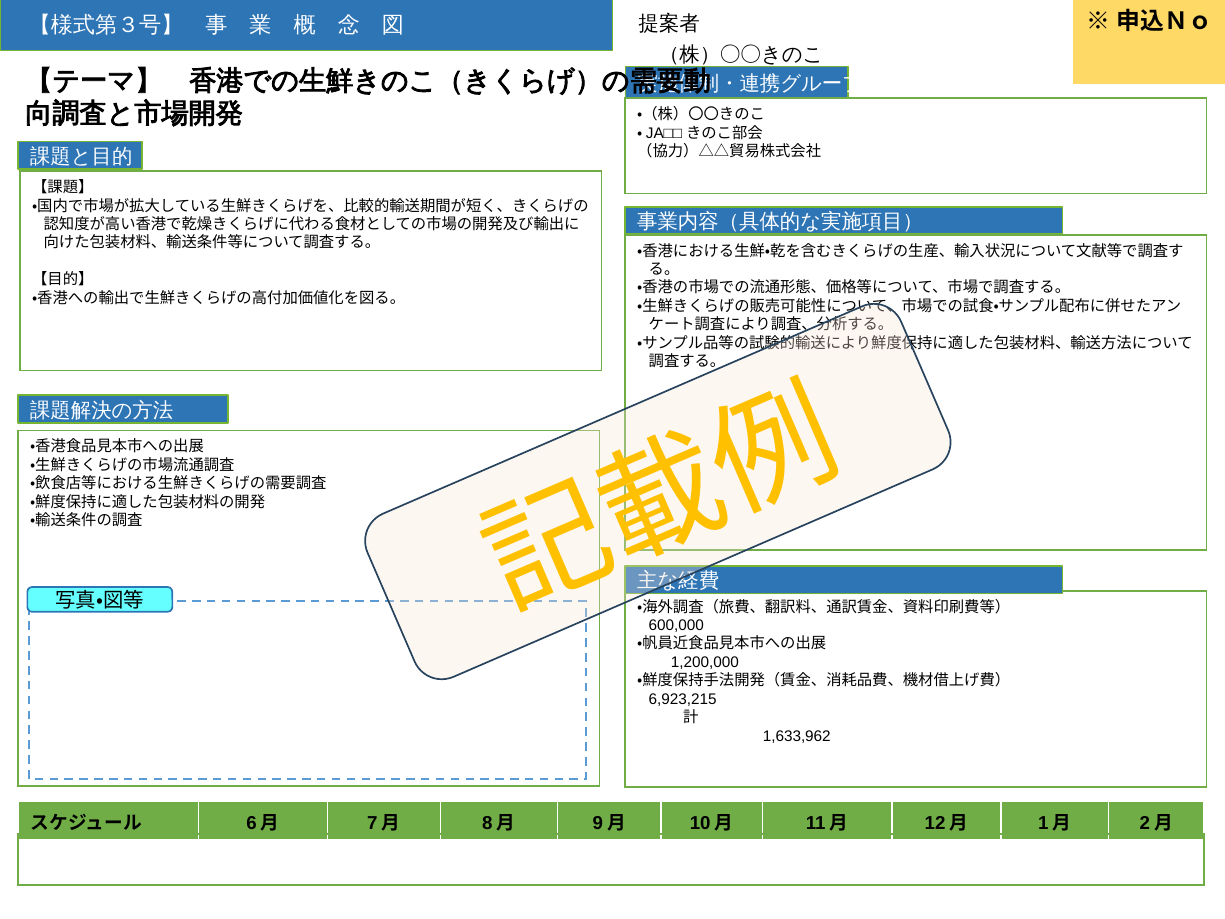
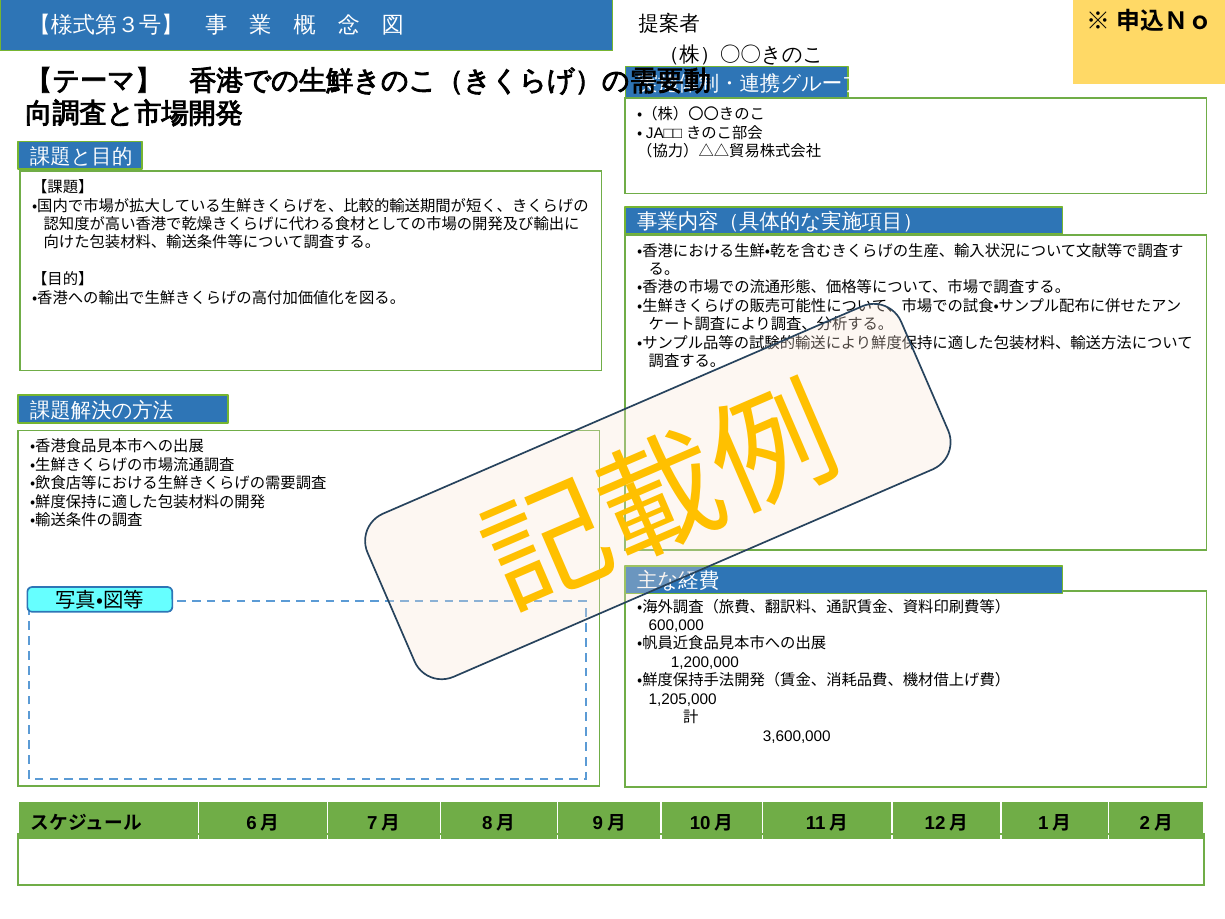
6,923,215: 6,923,215 -> 1,205,000 (683, 699)
1,633,962: 1,633,962 -> 3,600,000 (797, 736)
